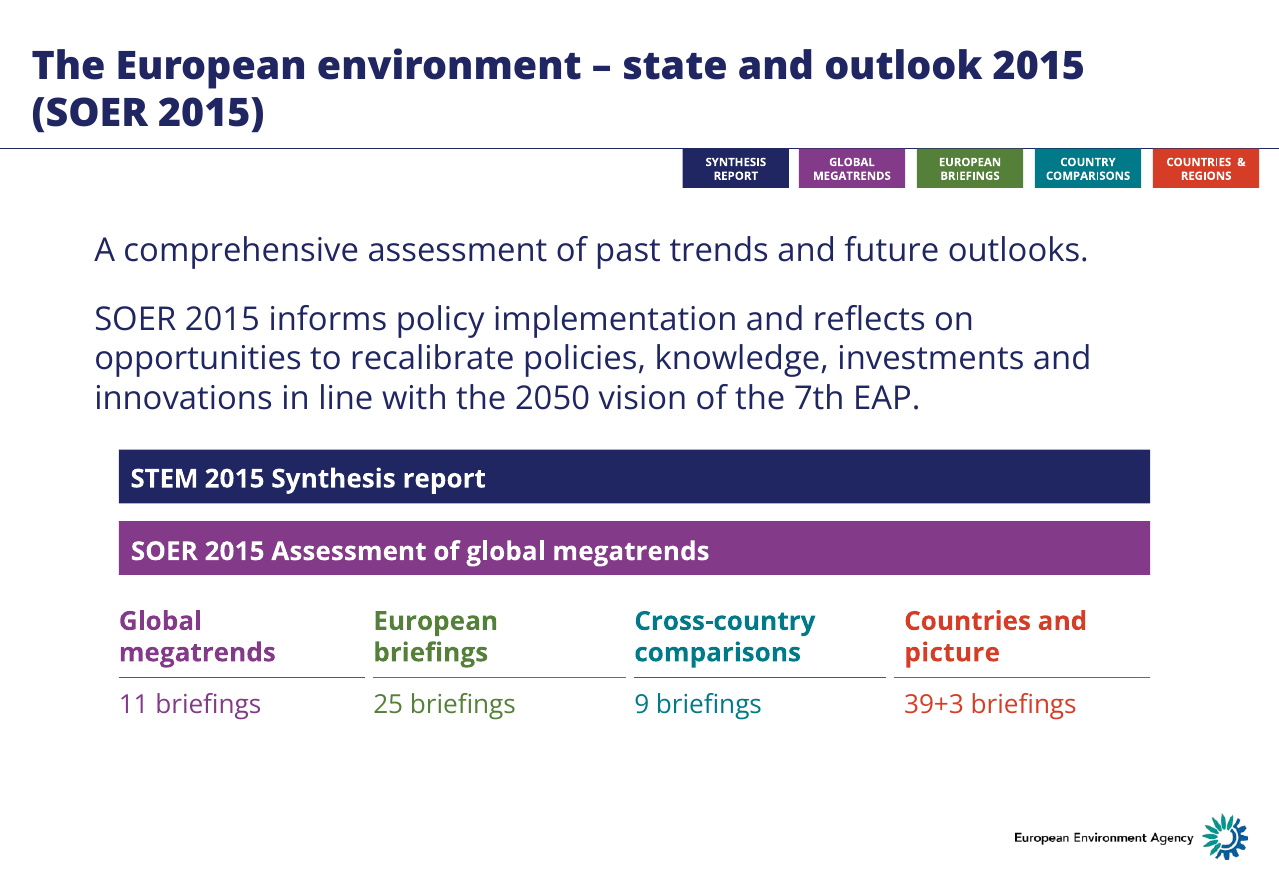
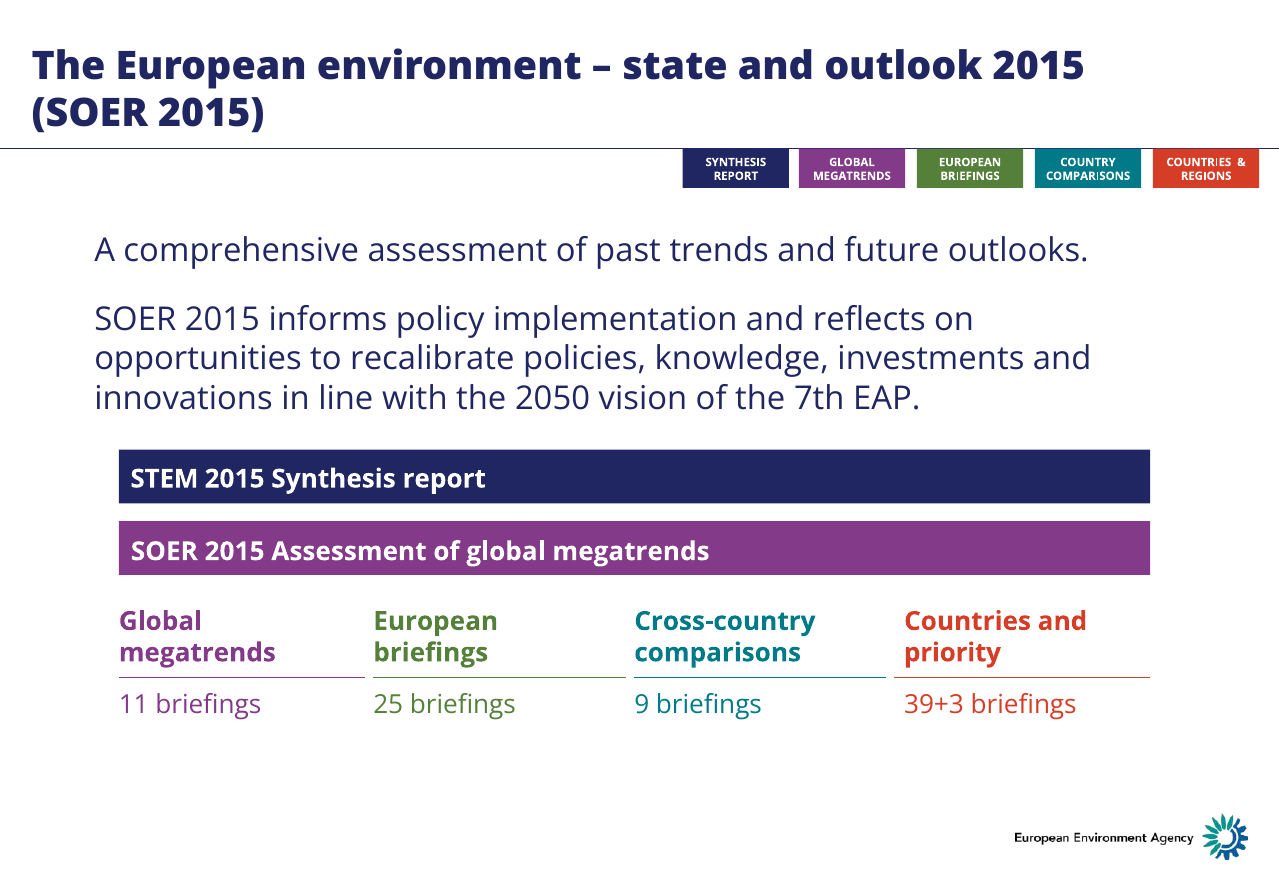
picture: picture -> priority (952, 653)
